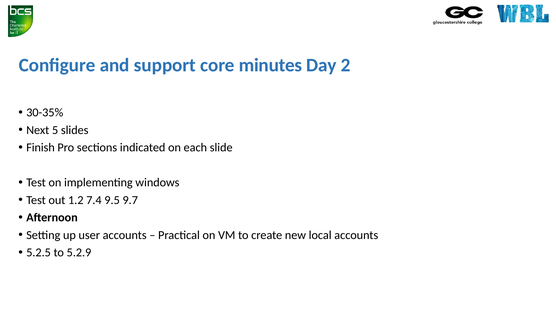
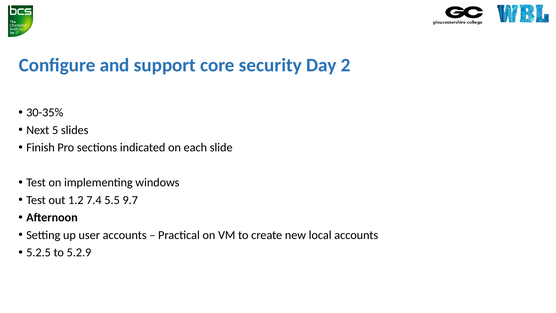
minutes: minutes -> security (270, 65)
9.5: 9.5 -> 5.5 (112, 200)
